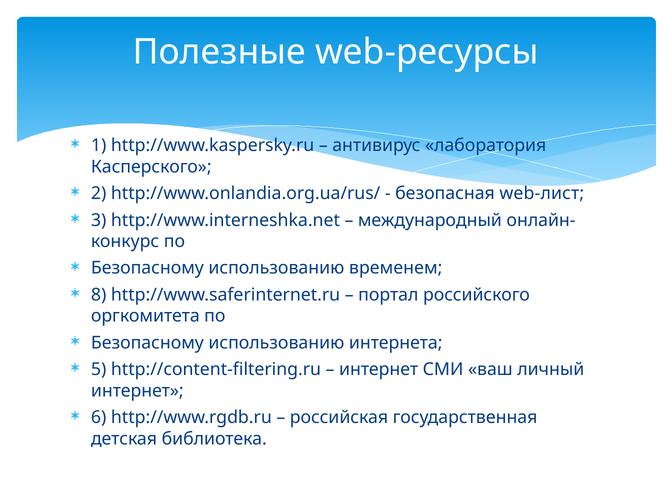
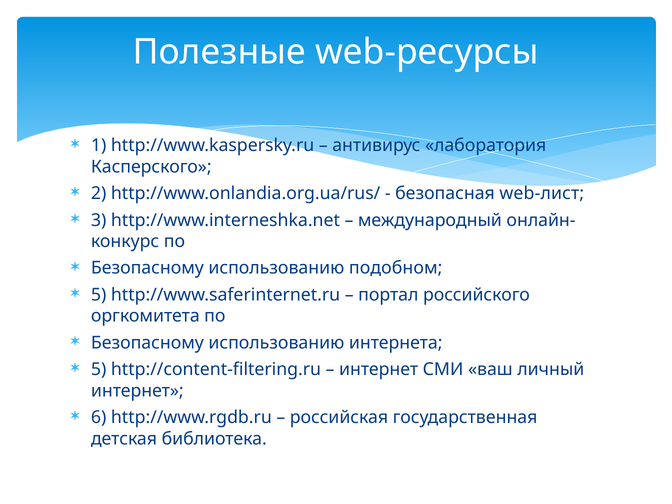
временем: временем -> подобном (396, 268)
8: 8 -> 5 (99, 295)
